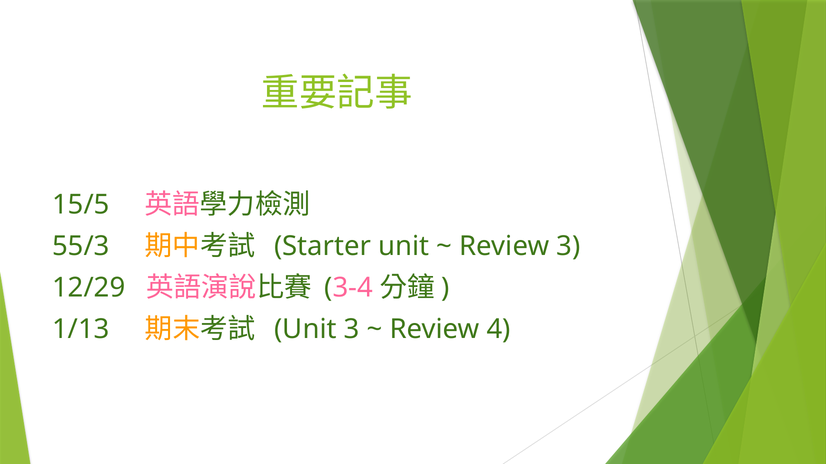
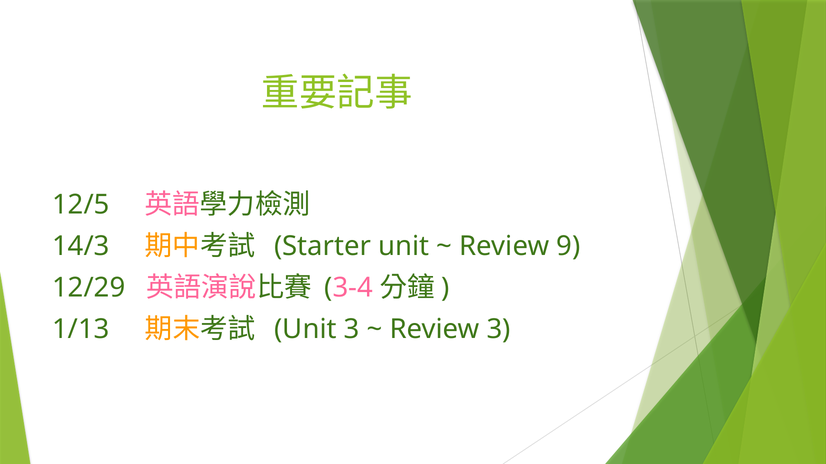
15/5: 15/5 -> 12/5 (81, 205)
55/3: 55/3 -> 14/3 (81, 246)
Review 3: 3 -> 9 (568, 246)
Review 4: 4 -> 3 (499, 330)
